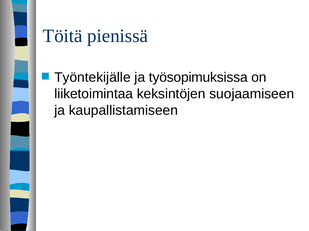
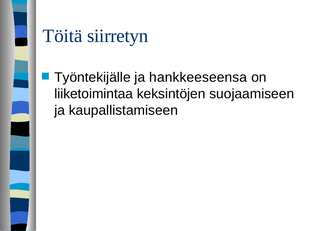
pienissä: pienissä -> siirretyn (118, 36)
työsopimuksissa: työsopimuksissa -> hankkeeseensa (198, 78)
